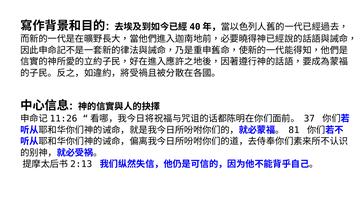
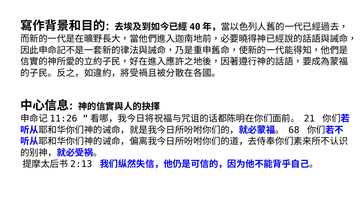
37: 37 -> 21 (309, 118)
81: 81 -> 68 (294, 130)
